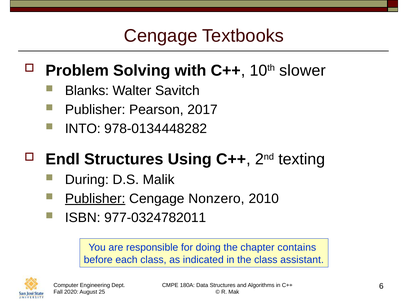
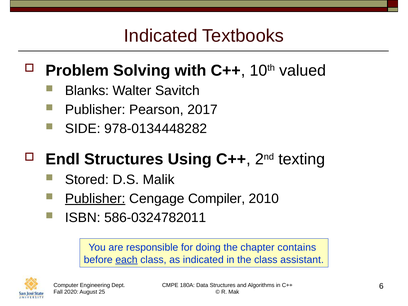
Cengage: Cengage -> Indicated (161, 36)
slower: slower -> valued (303, 70)
INTO: INTO -> SIDE (83, 129)
During: During -> Stored (87, 180)
Nonzero: Nonzero -> Compiler (217, 199)
977-0324782011: 977-0324782011 -> 586-0324782011 (155, 218)
each underline: none -> present (127, 260)
